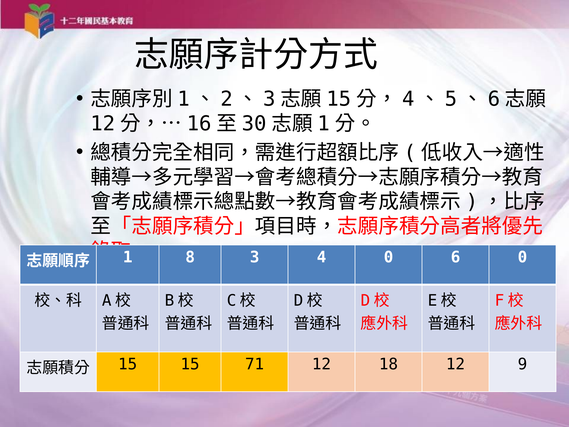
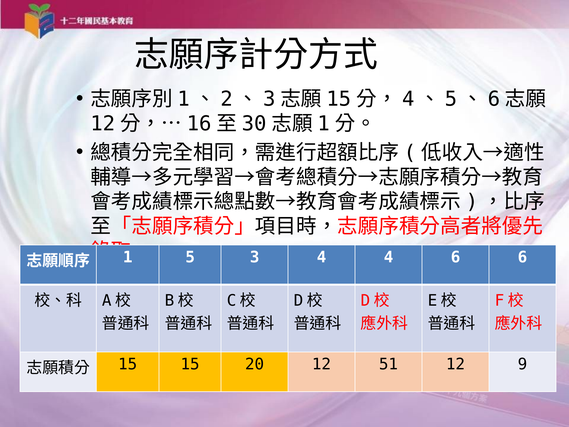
8: 8 -> 5 (190, 257)
4 0: 0 -> 4 (389, 257)
6 0: 0 -> 6 (523, 257)
71: 71 -> 20 (255, 364)
18: 18 -> 51 (389, 364)
